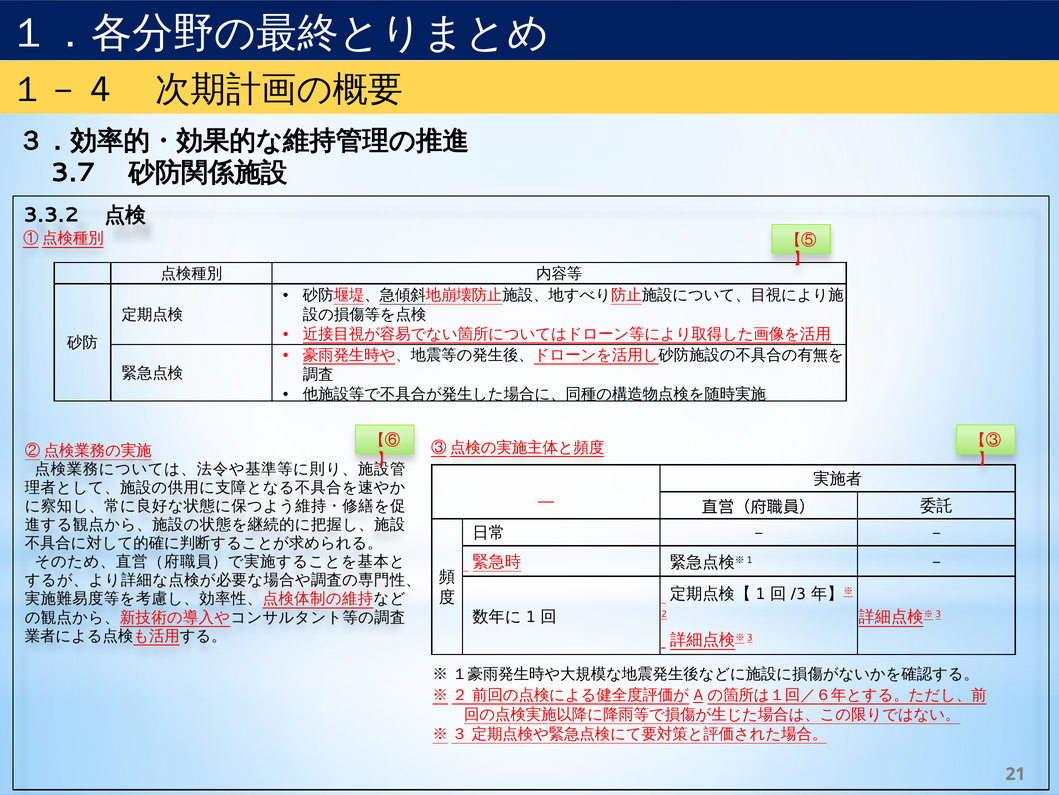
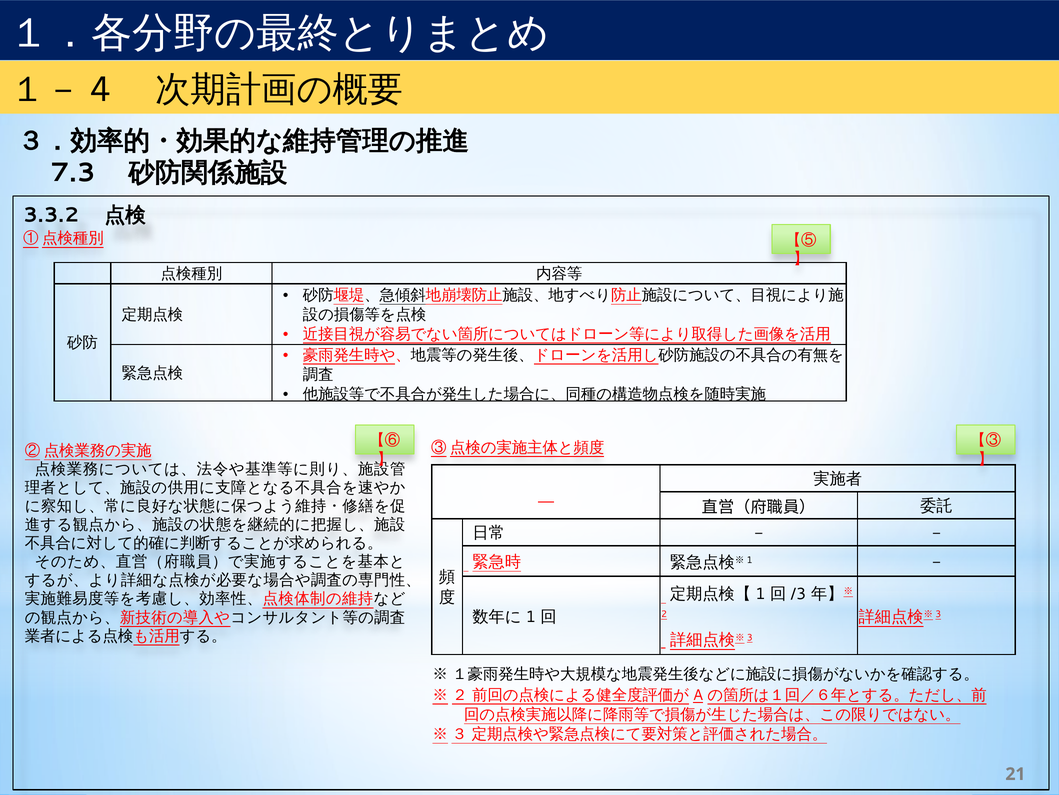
3.7: 3.7 -> 7.3 (73, 172)
